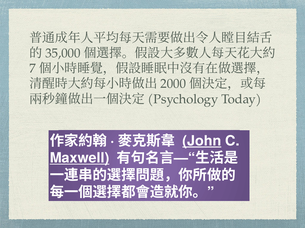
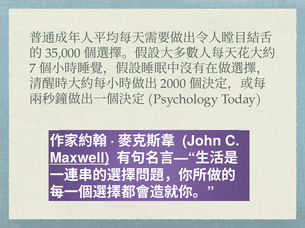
John underline: present -> none (202, 141)
